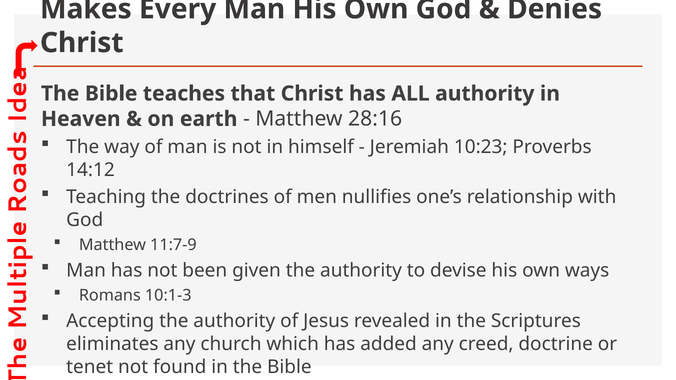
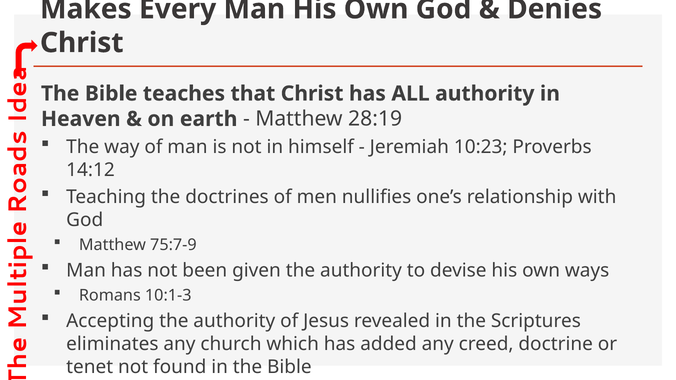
28:16: 28:16 -> 28:19 (375, 119)
11:7-9: 11:7-9 -> 75:7-9 (173, 245)
